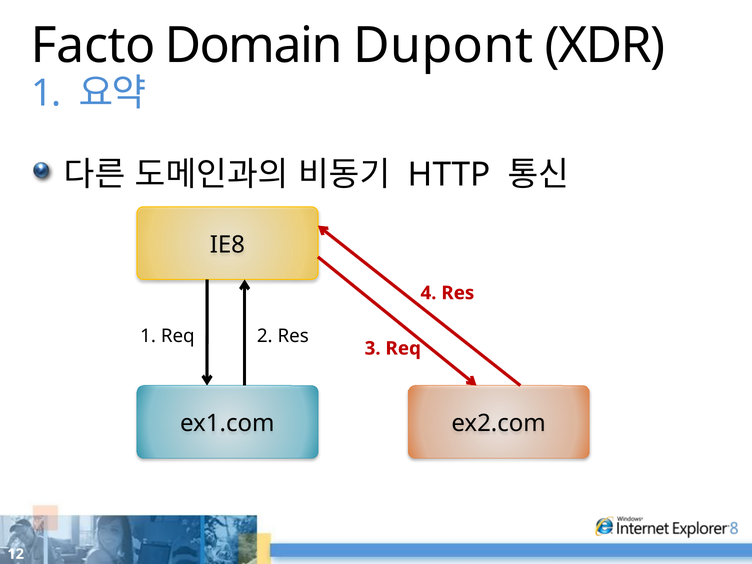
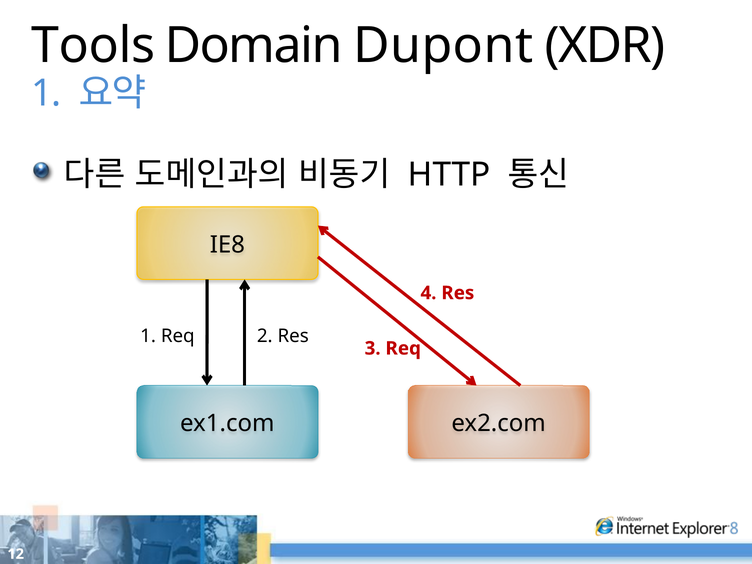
Facto: Facto -> Tools (93, 46)
